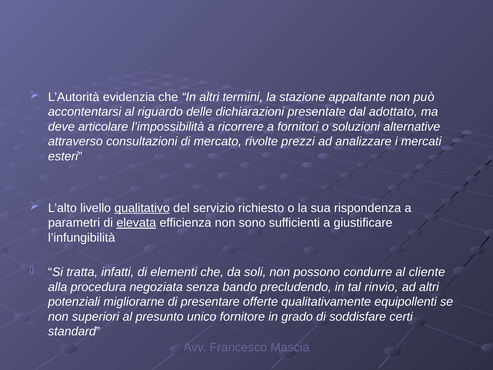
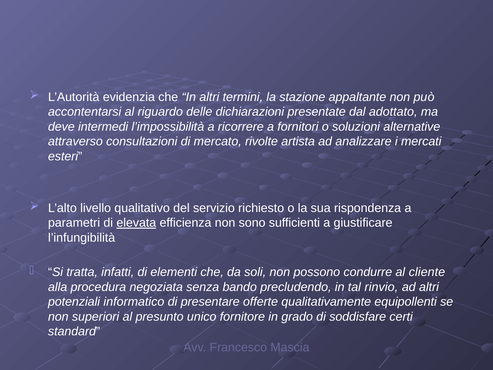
articolare: articolare -> intermedi (103, 127)
prezzi: prezzi -> artista (298, 141)
qualitativo underline: present -> none (142, 208)
migliorarne: migliorarne -> informatico (134, 302)
